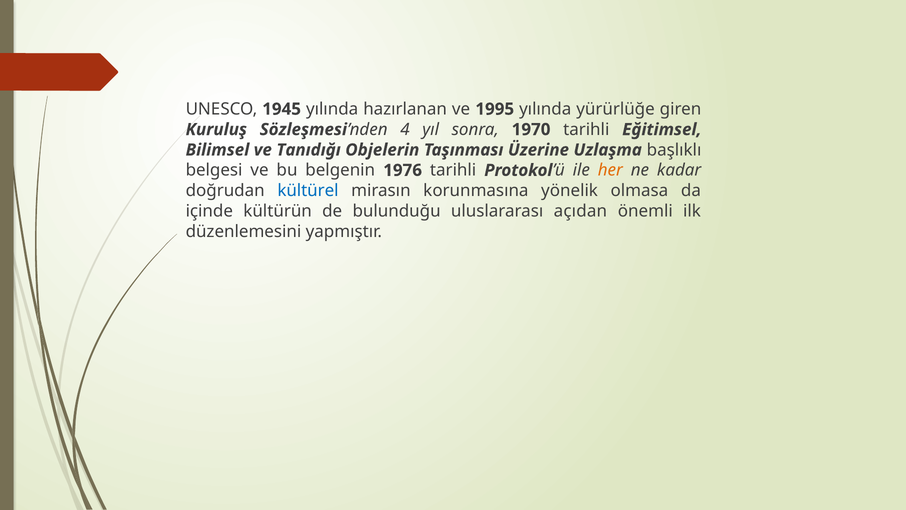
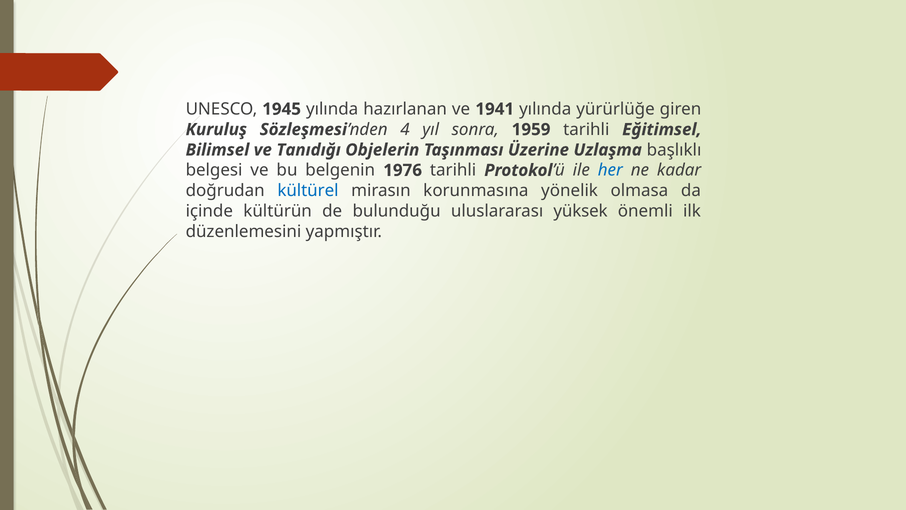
1995: 1995 -> 1941 (495, 109)
1970: 1970 -> 1959 (531, 129)
her colour: orange -> blue (610, 170)
açıdan: açıdan -> yüksek (581, 211)
